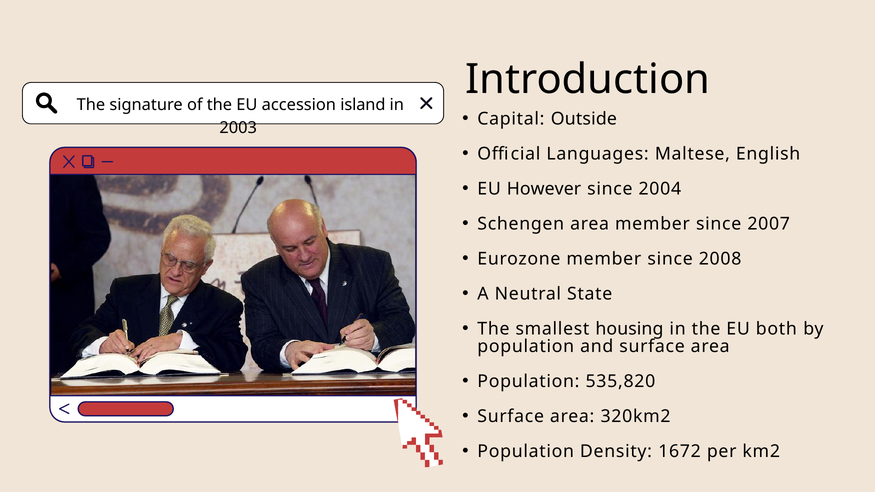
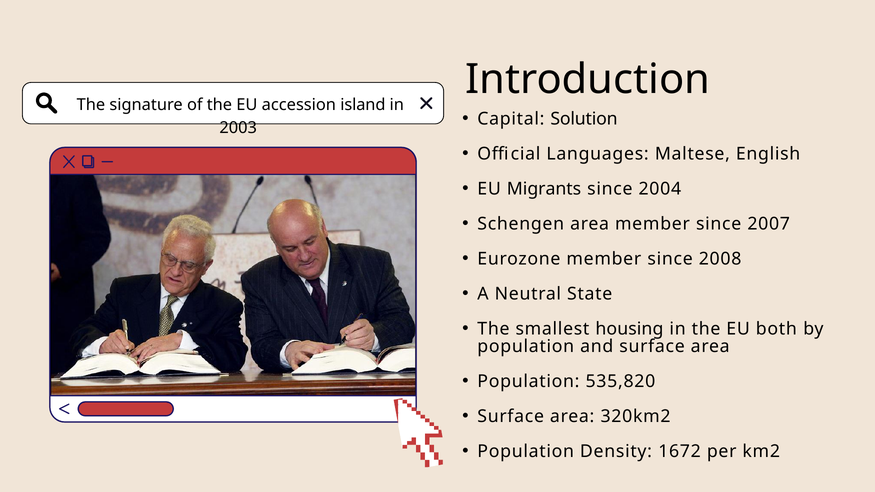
Outside: Outside -> Solution (584, 119)
However: However -> Migrants (544, 189)
